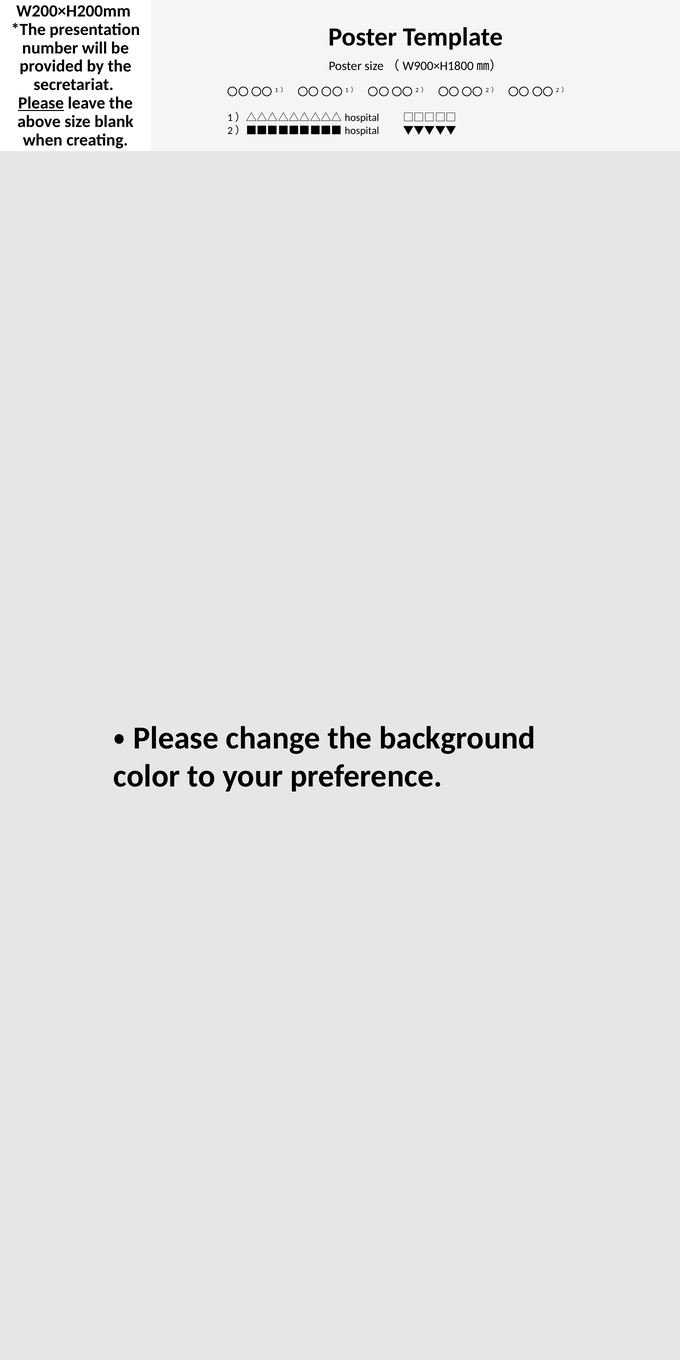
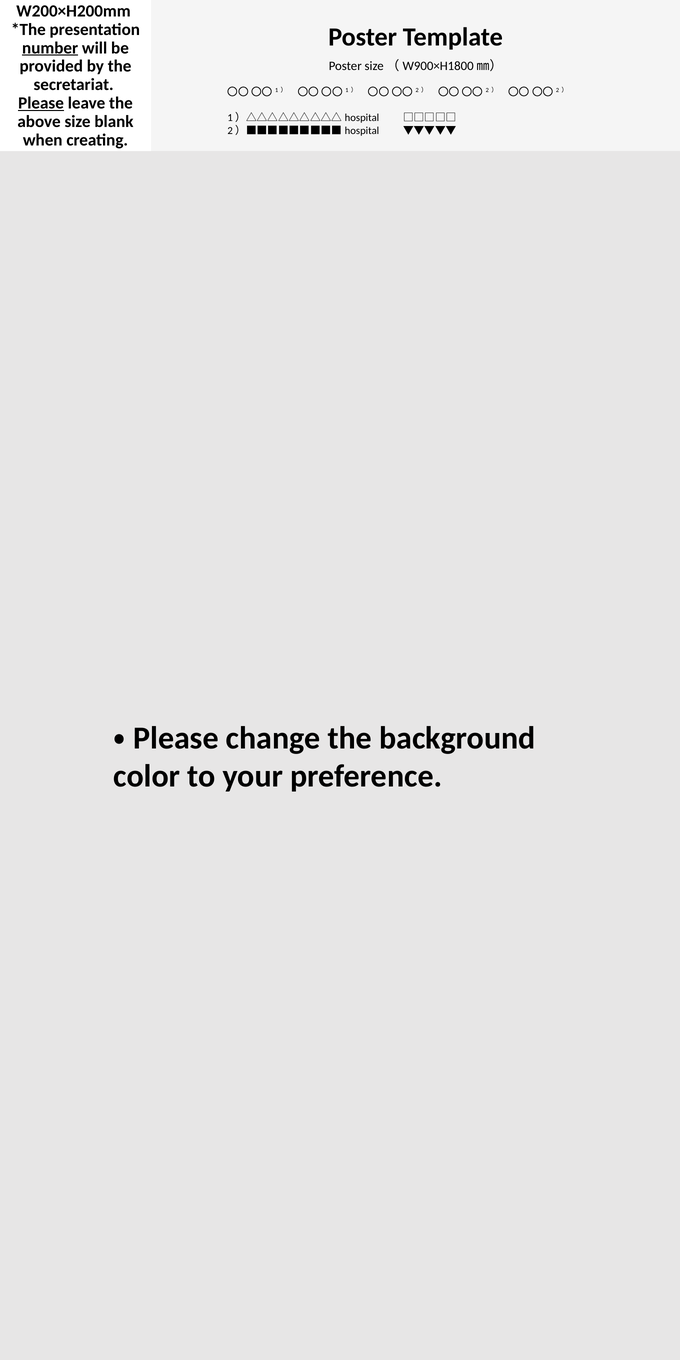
number underline: none -> present (50, 48)
